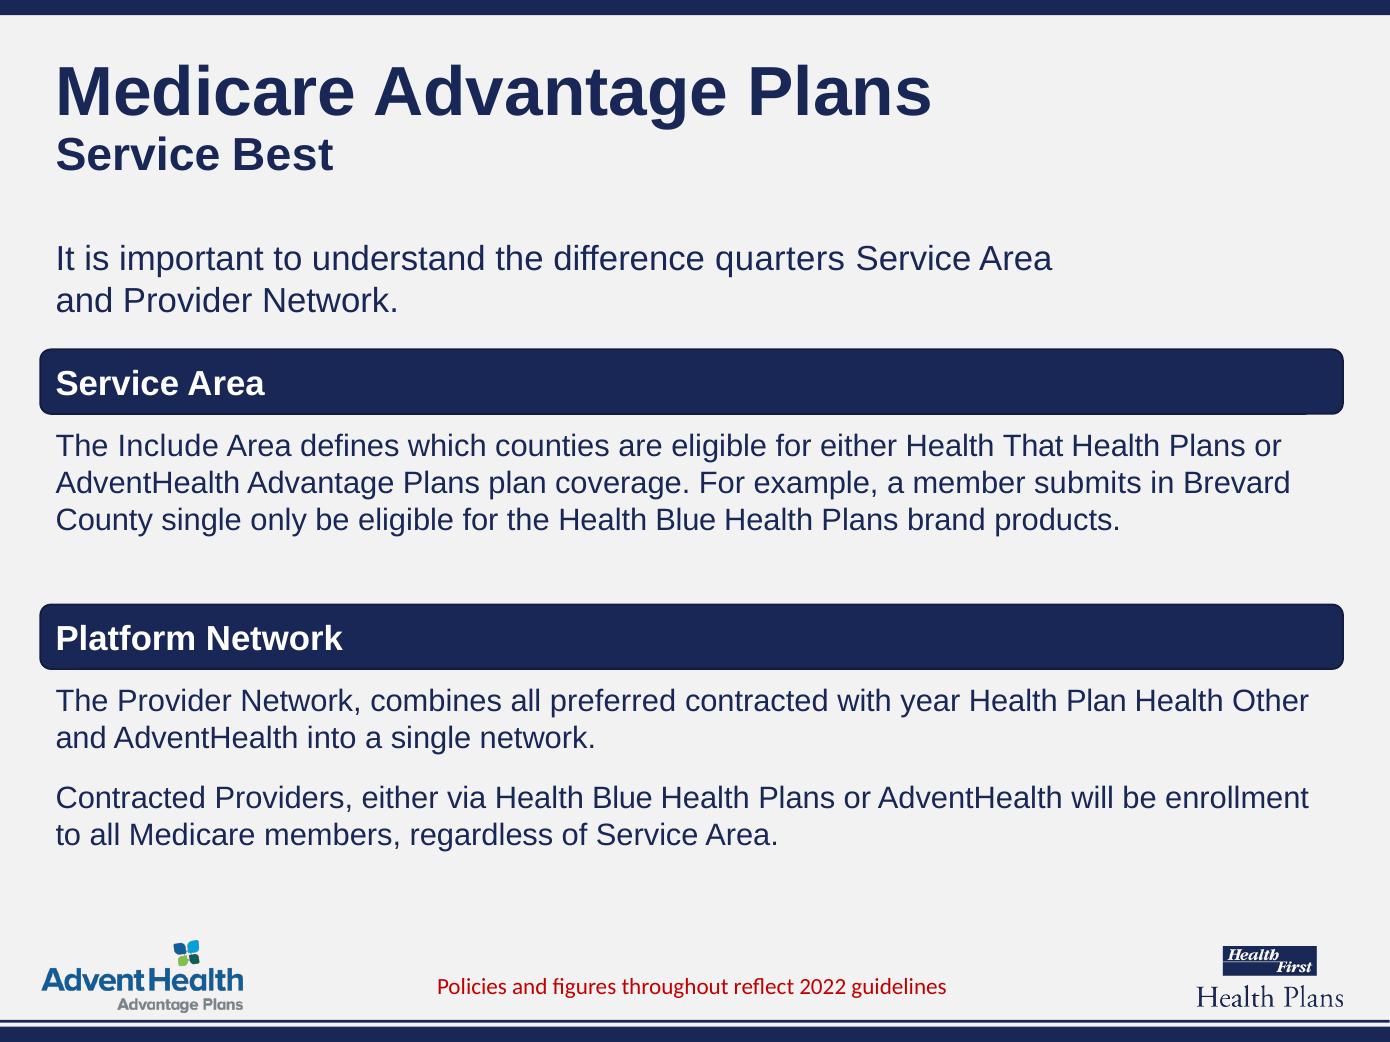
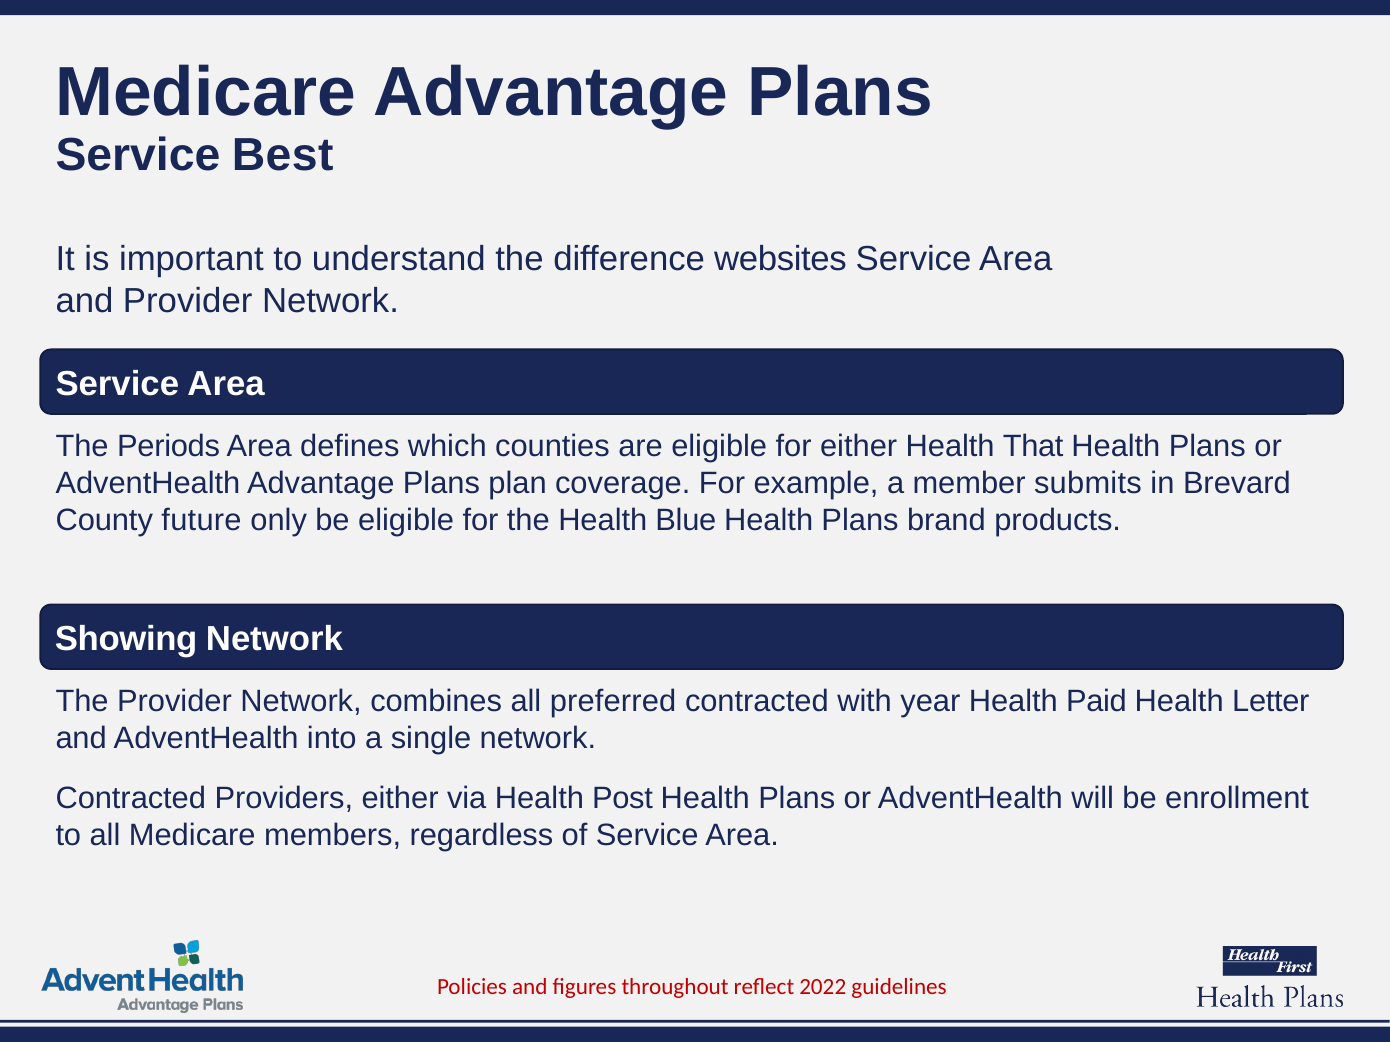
quarters: quarters -> websites (780, 260)
Include: Include -> Periods (169, 447)
County single: single -> future (202, 521)
Platform: Platform -> Showing (126, 639)
Health Plan: Plan -> Paid (1096, 701)
Other: Other -> Letter (1271, 701)
via Health Blue: Blue -> Post (622, 799)
